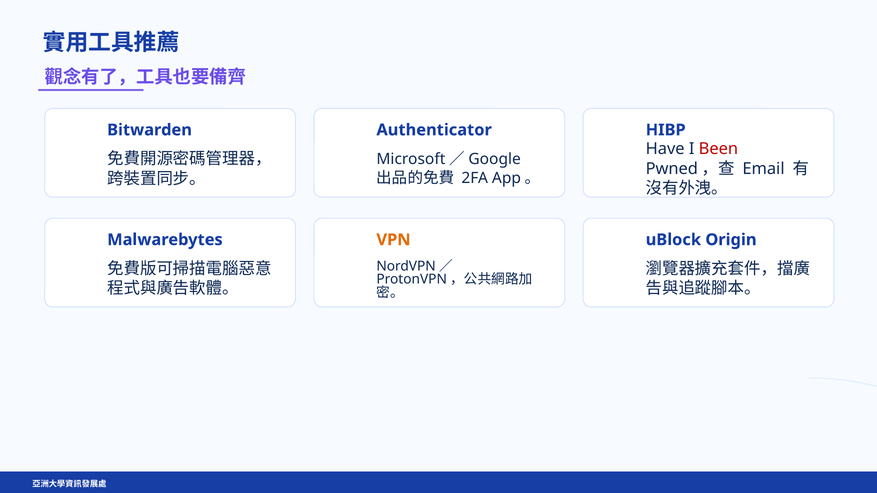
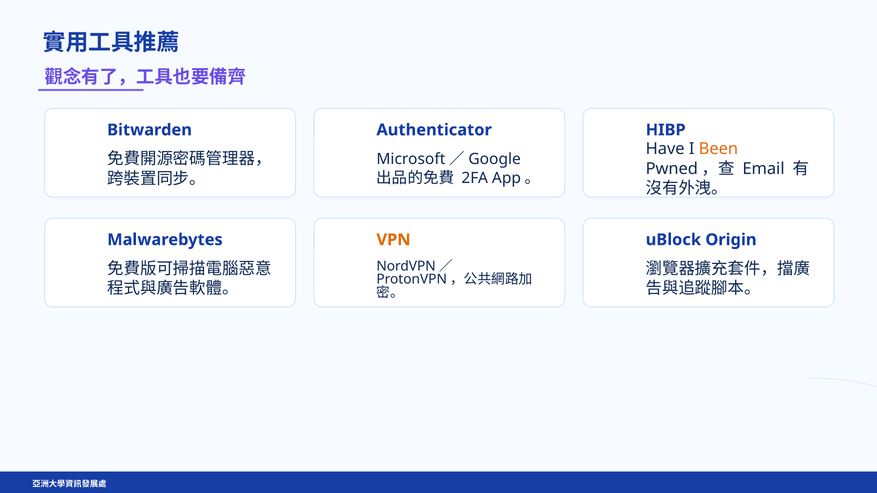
Been colour: red -> orange (718, 149)
